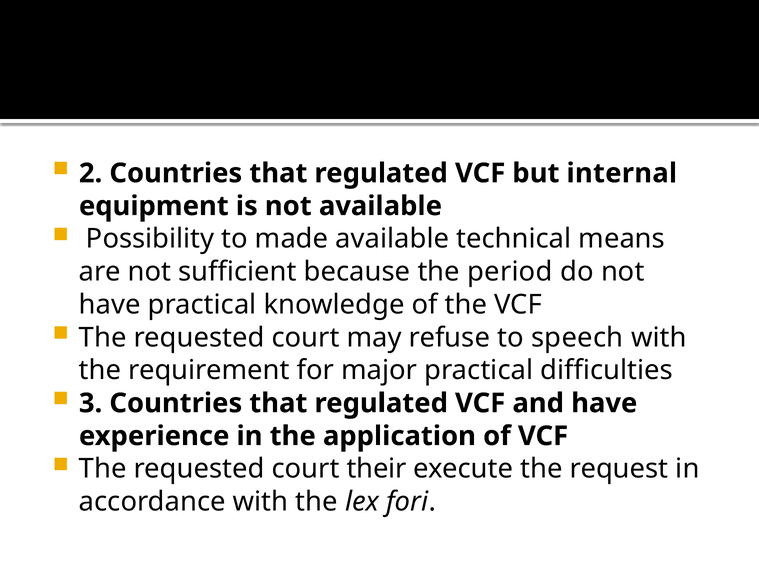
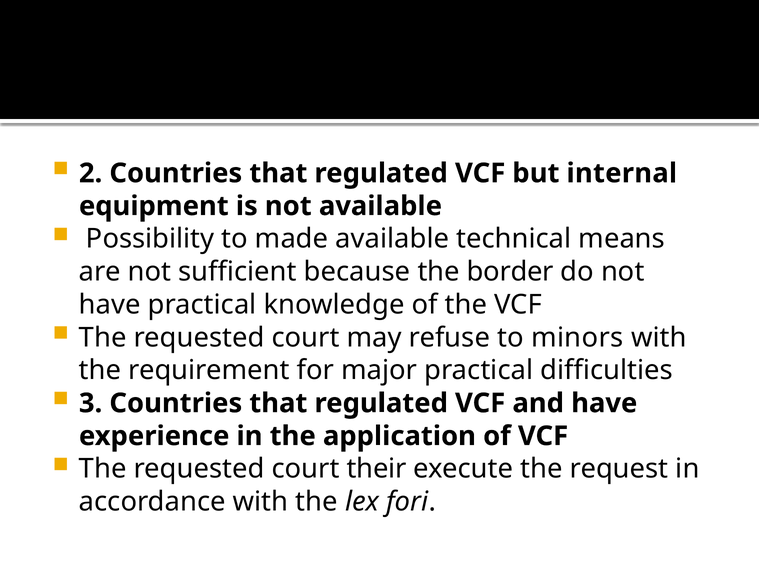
period: period -> border (510, 272)
speech: speech -> minors (577, 338)
